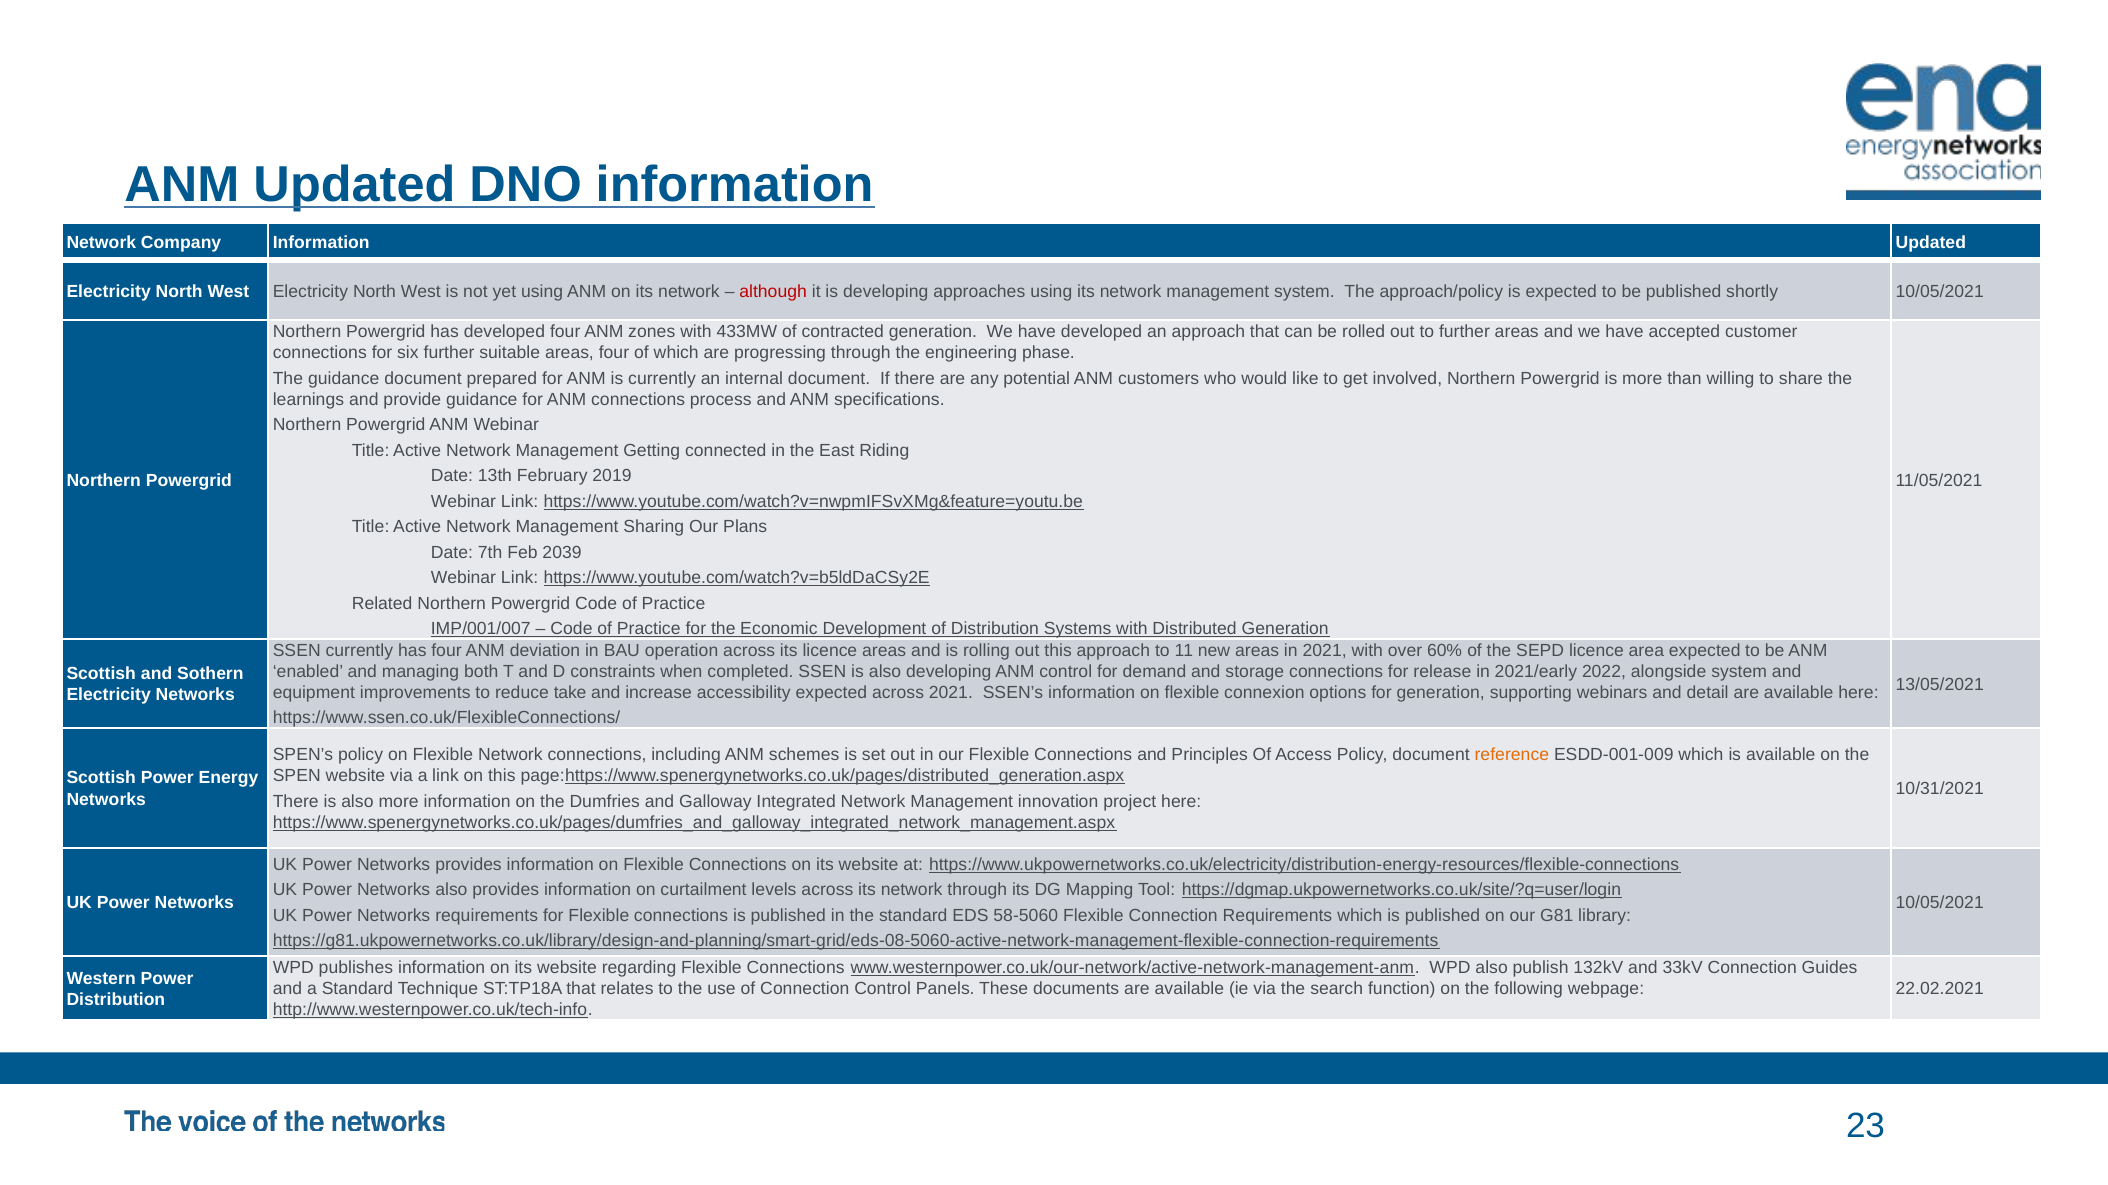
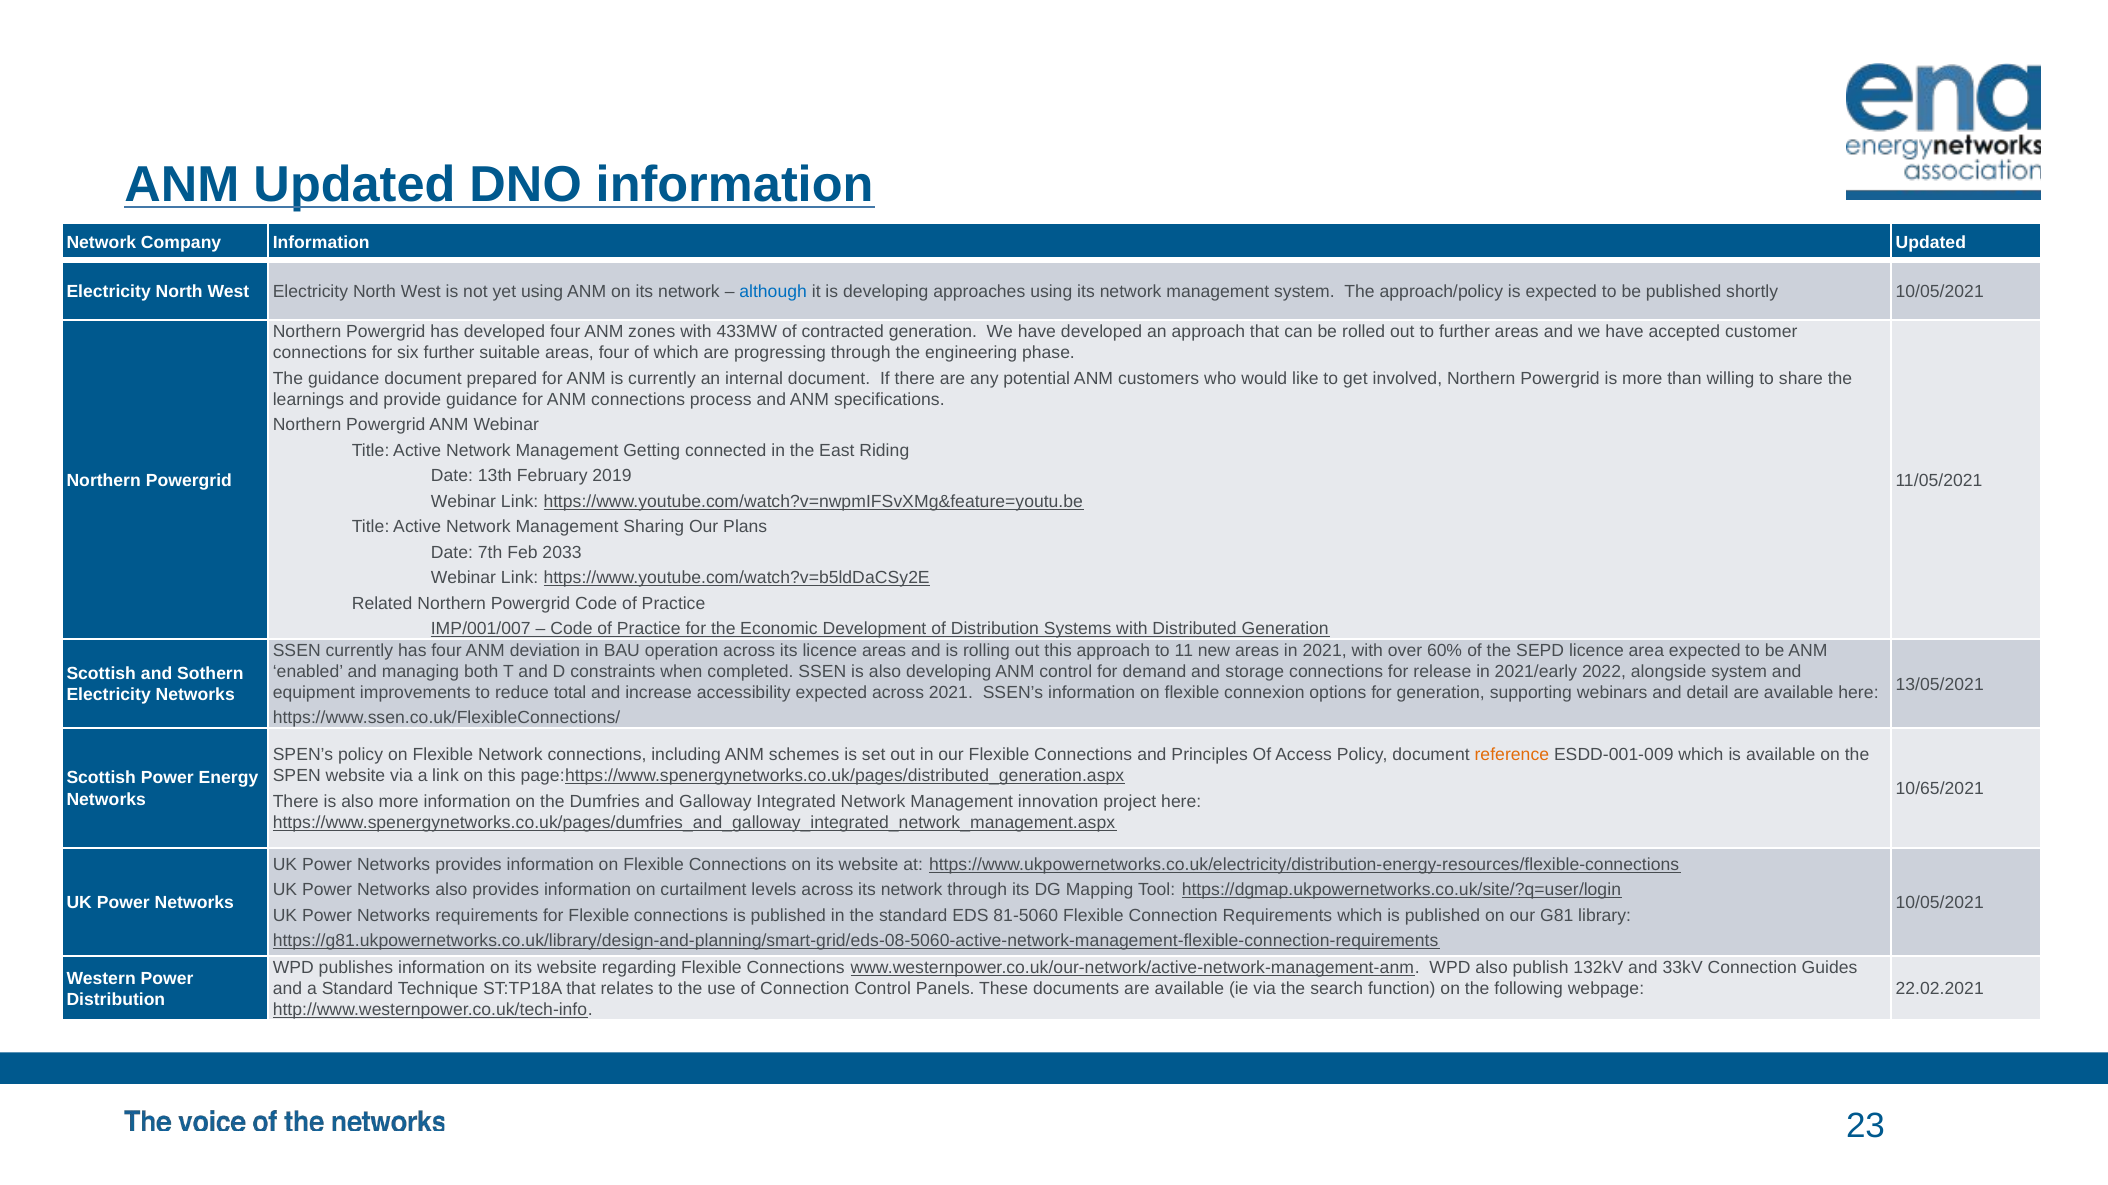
although colour: red -> blue (773, 291)
2039: 2039 -> 2033 (562, 553)
take: take -> total (570, 693)
10/31/2021: 10/31/2021 -> 10/65/2021 (1940, 789)
58-5060: 58-5060 -> 81-5060 (1026, 916)
